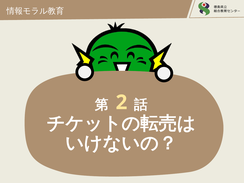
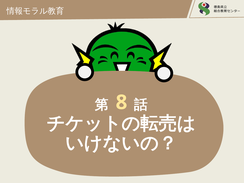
2: 2 -> 8 (121, 102)
